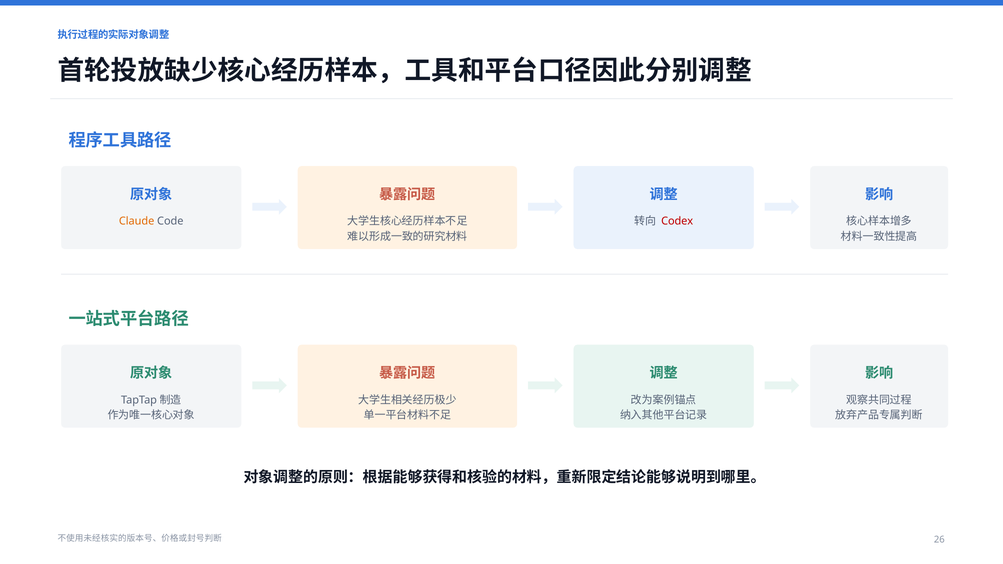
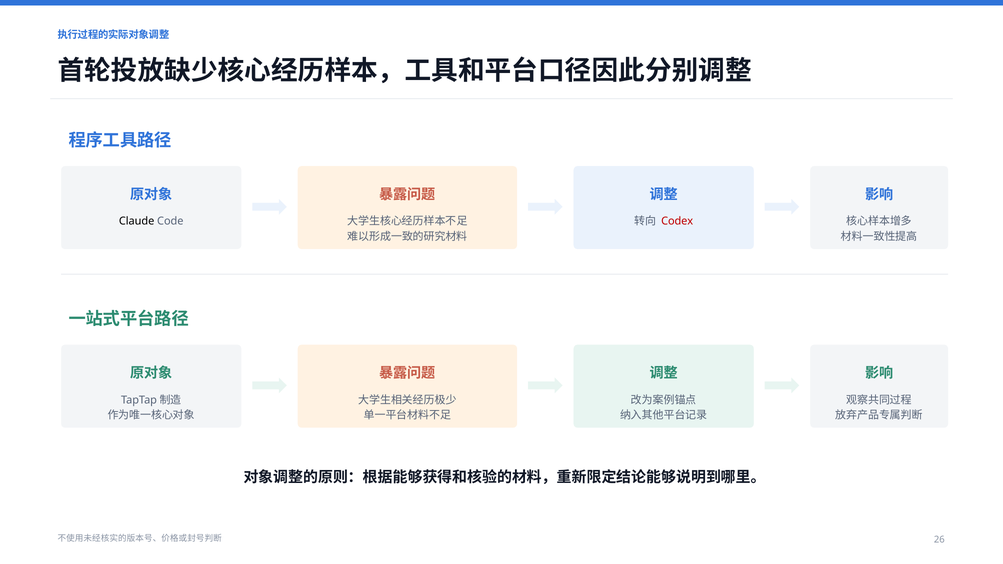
Claude colour: orange -> black (137, 221)
